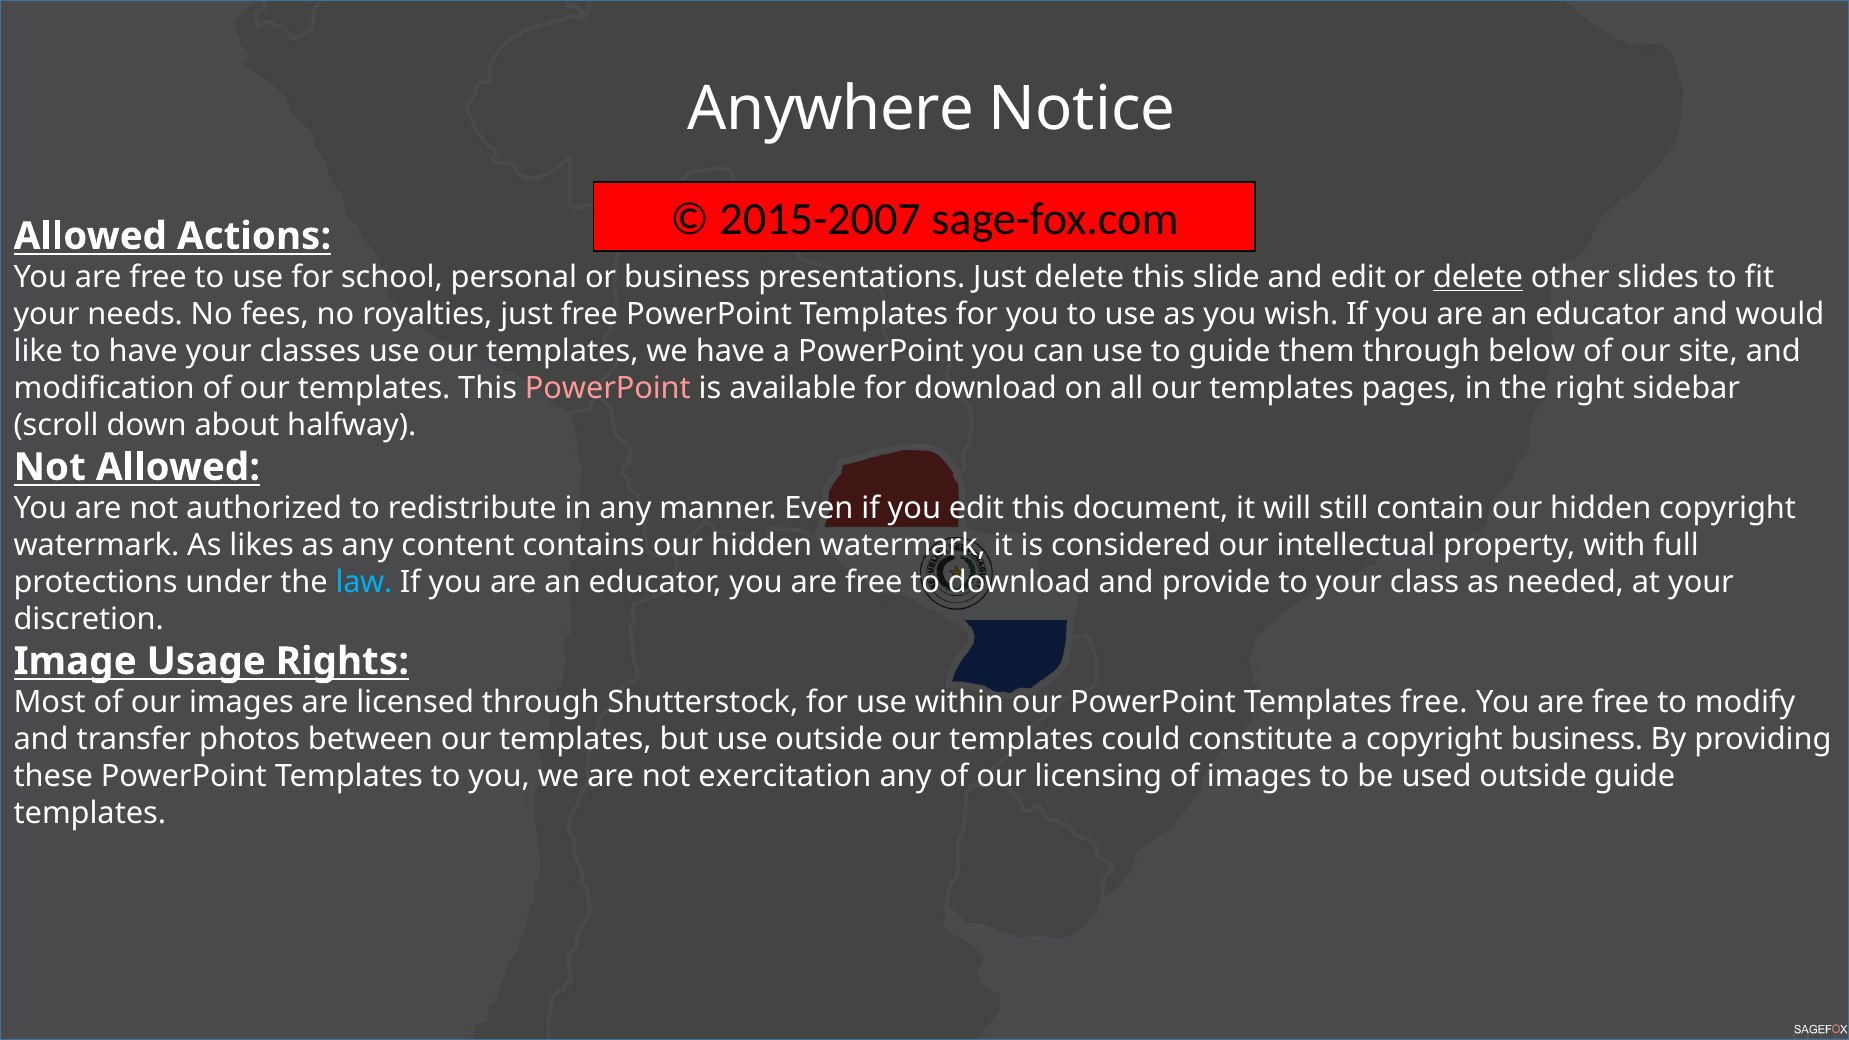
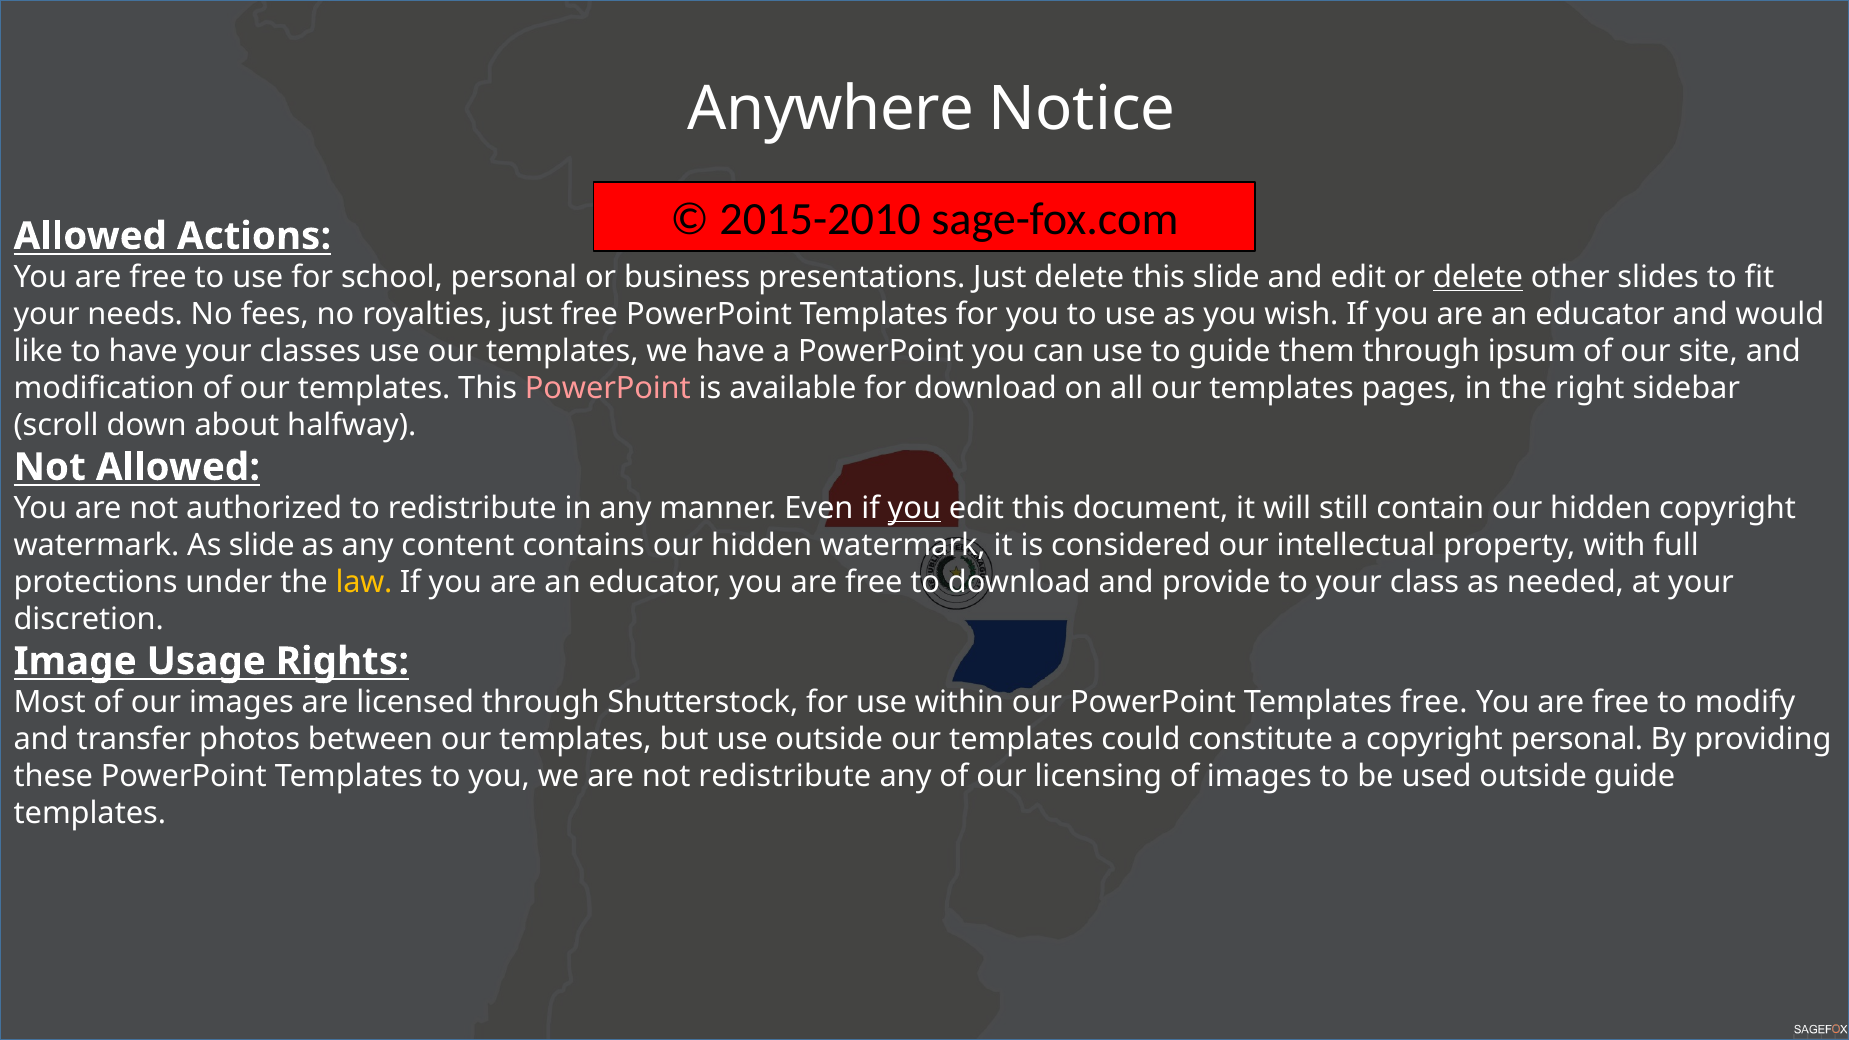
2015-2007: 2015-2007 -> 2015-2010 (820, 219)
below: below -> ipsum (1532, 351)
you underline: none -> present (914, 508)
As likes: likes -> slide (262, 545)
law colour: light blue -> yellow (364, 582)
copyright business: business -> personal (1577, 739)
not exercitation: exercitation -> redistribute (785, 776)
